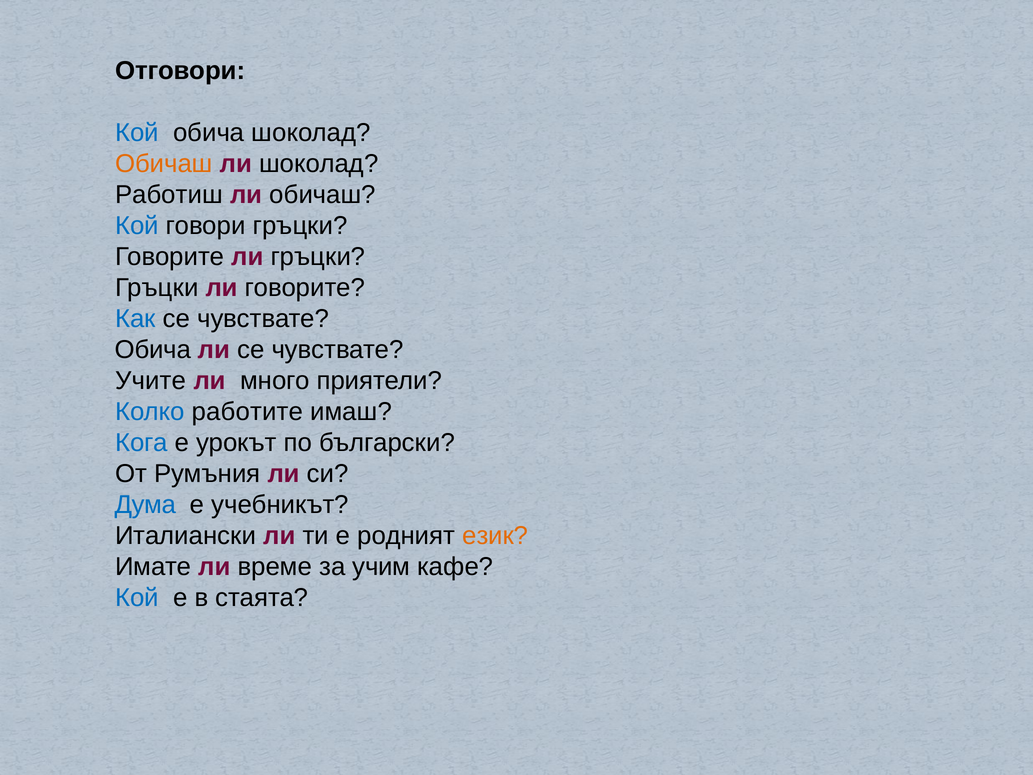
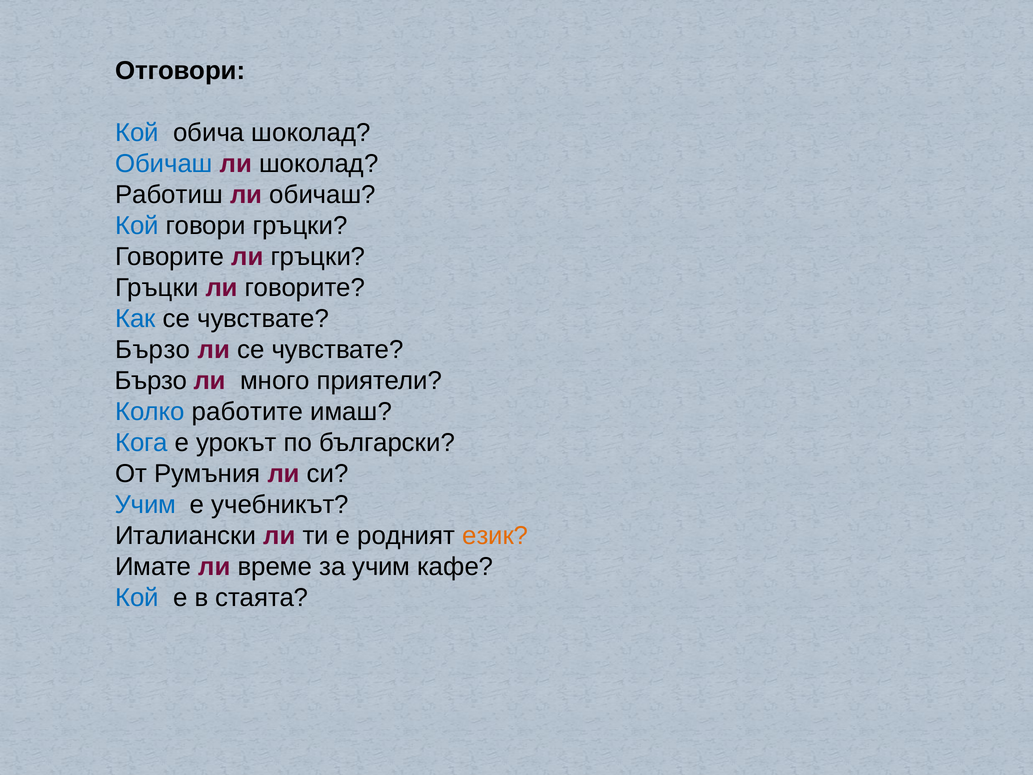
Обичаш colour: orange -> blue (164, 164)
Обича: Обича -> Бързо (153, 350)
Учите: Учите -> Бързо (151, 381)
Дума: Дума -> Учим (145, 505)
